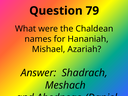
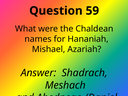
79: 79 -> 59 (92, 11)
